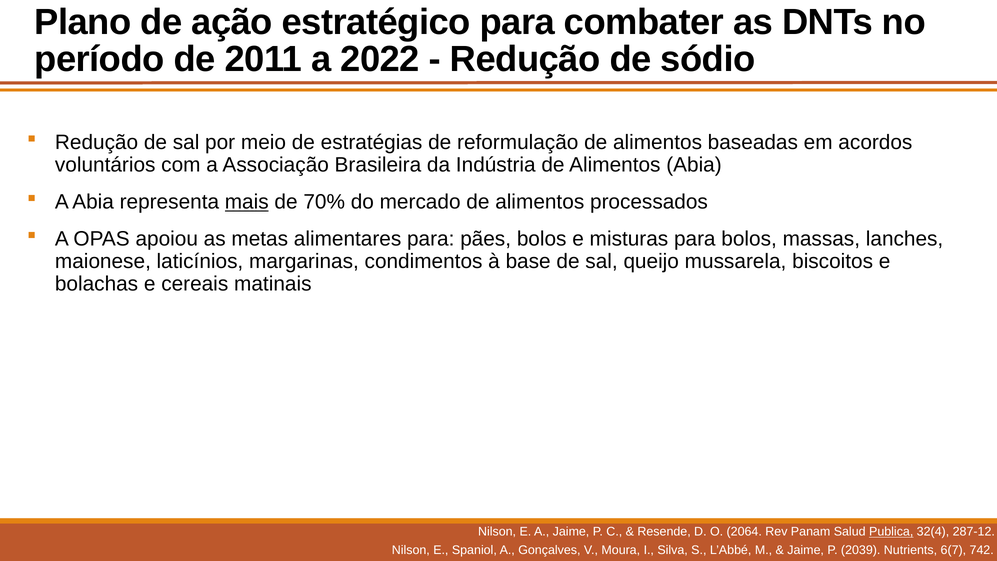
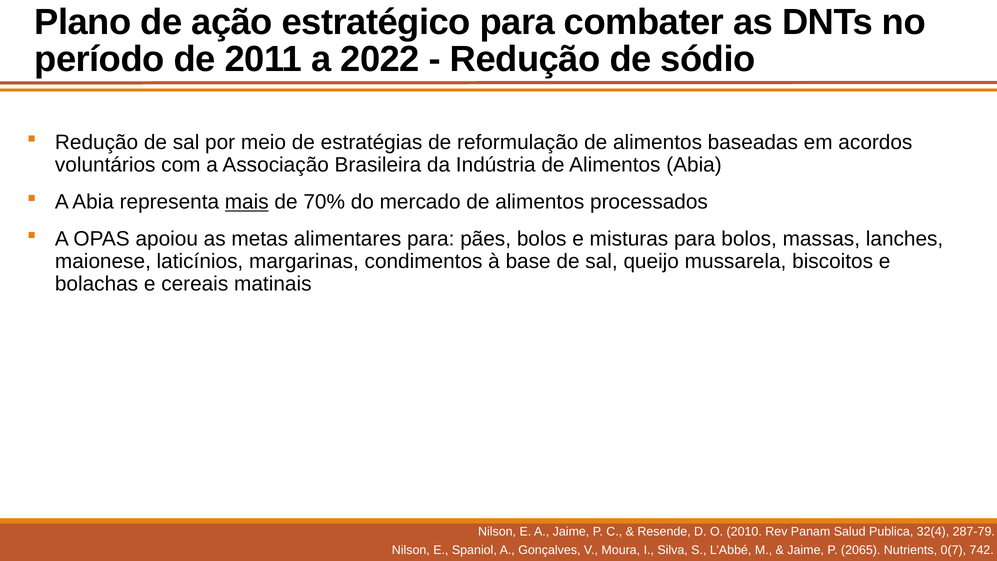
2064: 2064 -> 2010 (744, 532)
Publica underline: present -> none (891, 532)
287-12: 287-12 -> 287-79 (974, 532)
2039: 2039 -> 2065 (861, 550)
6(7: 6(7 -> 0(7 (953, 550)
